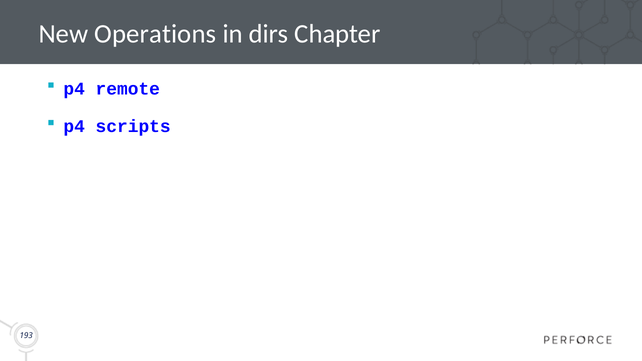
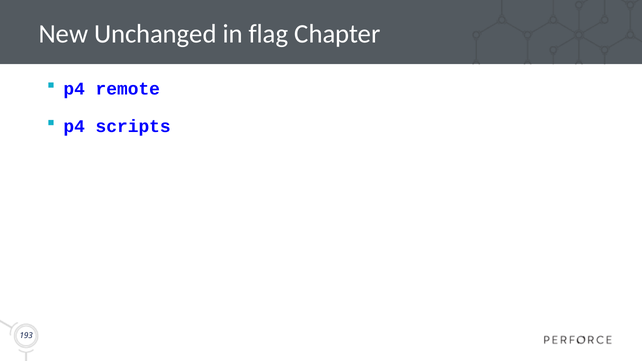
Operations: Operations -> Unchanged (155, 34)
dirs: dirs -> flag (269, 34)
